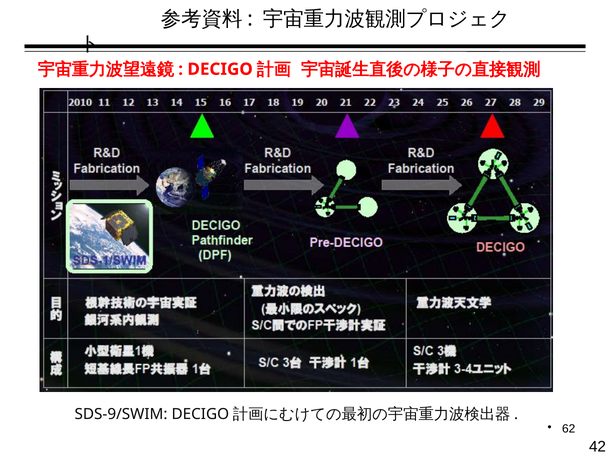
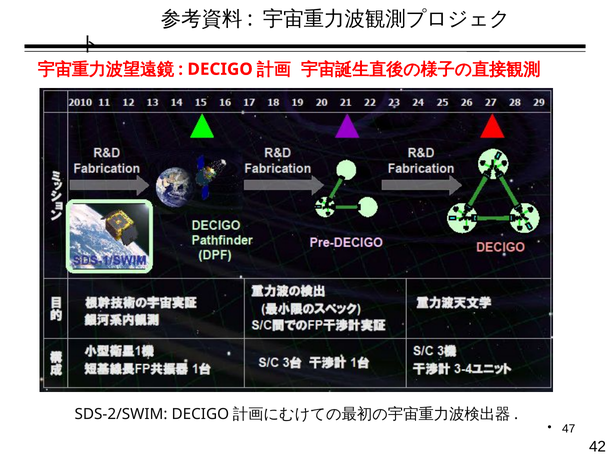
SDS-9/SWIM: SDS-9/SWIM -> SDS-2/SWIM (121, 414)
62: 62 -> 47 (569, 429)
